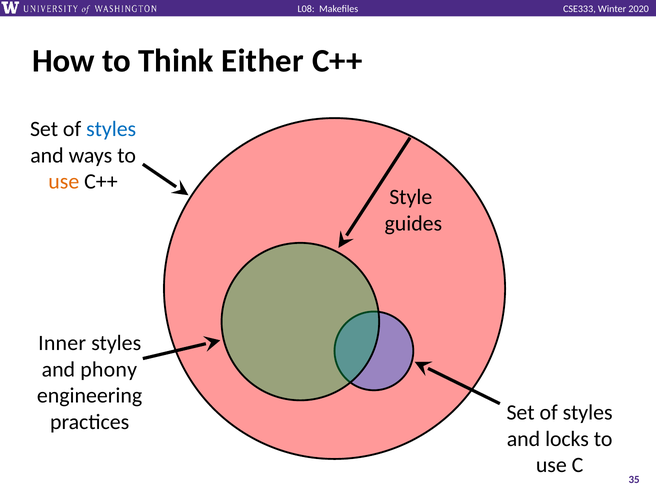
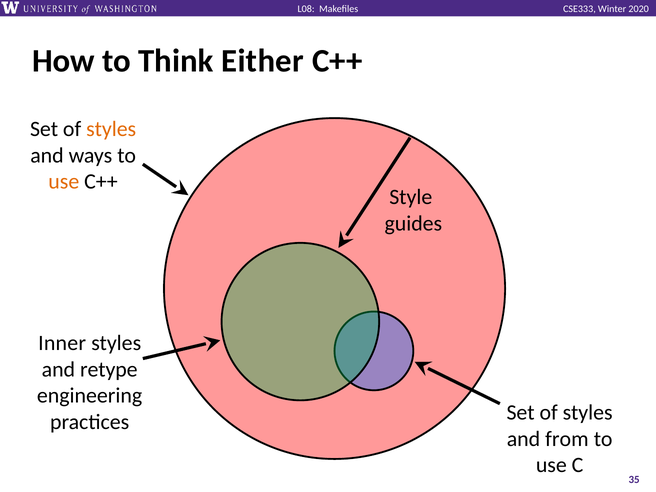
styles colour: blue -> orange (111, 129)
phony: phony -> retype (109, 369)
locks: locks -> from (567, 439)
